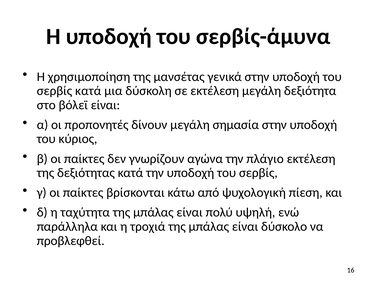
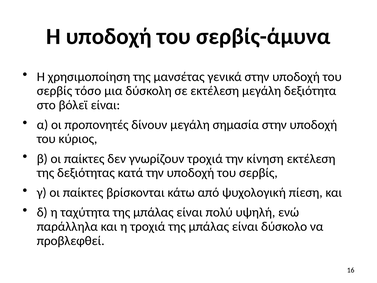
σερβίς κατά: κατά -> τόσο (88, 91)
γνωρίζουν αγώνα: αγώνα -> τροχιά (205, 159)
πλάγιο: πλάγιο -> κίνηση (265, 159)
